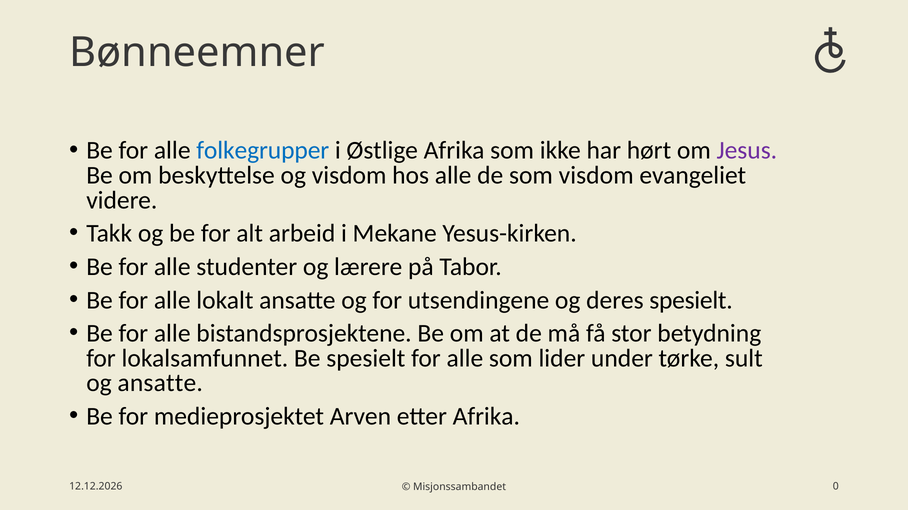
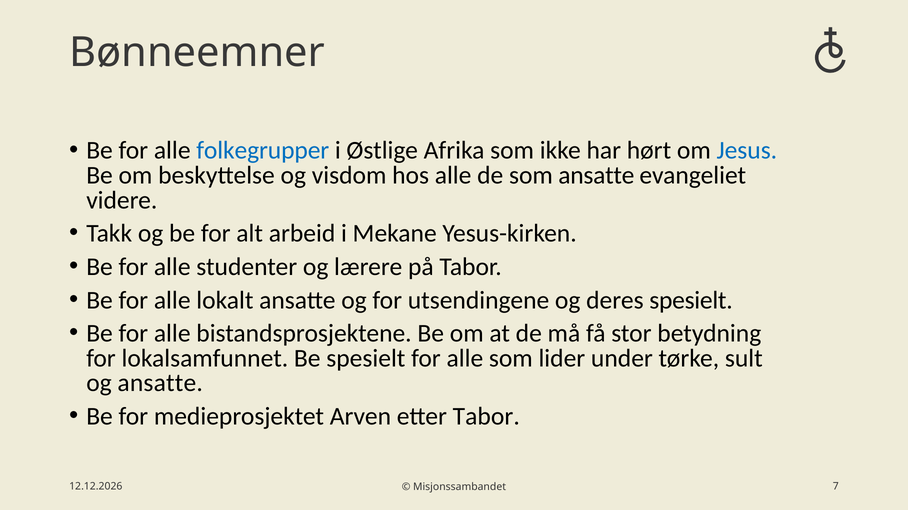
Jesus colour: purple -> blue (747, 151)
som visdom: visdom -> ansatte (596, 176)
etter Afrika: Afrika -> Tabor (486, 417)
0: 0 -> 7 (836, 487)
